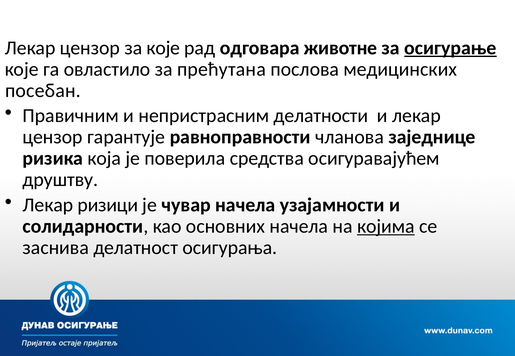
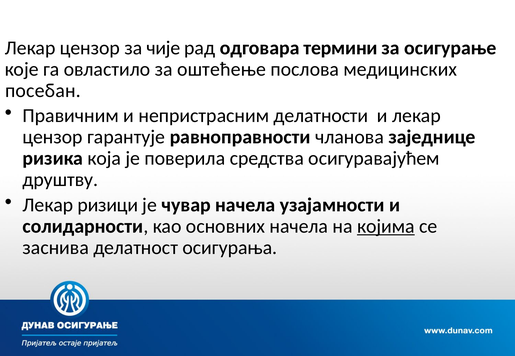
за које: које -> чије (163, 48)
животне: животне -> термини (341, 48)
осигурање underline: present -> none (450, 48)
прећутана: прећутана -> оштећење (222, 69)
